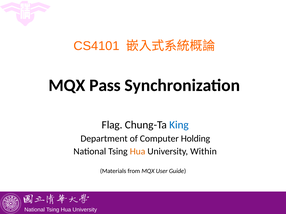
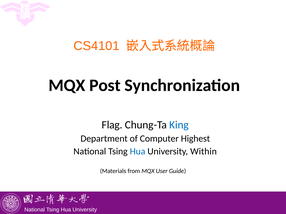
Pass: Pass -> Post (105, 85)
Holding: Holding -> Highest (195, 139)
Hua colour: orange -> blue (138, 152)
